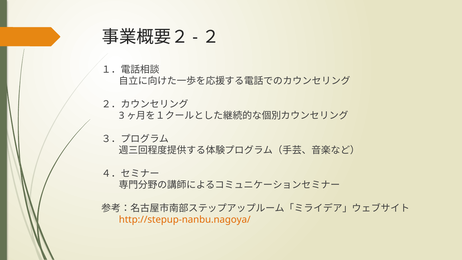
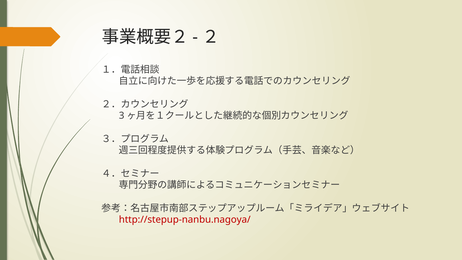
http://stepup-nanbu.nagoya/ colour: orange -> red (185, 220)
